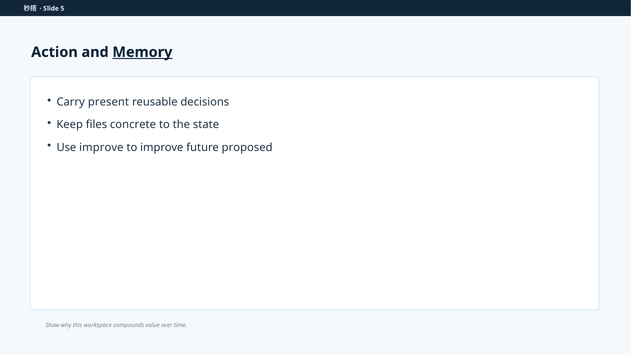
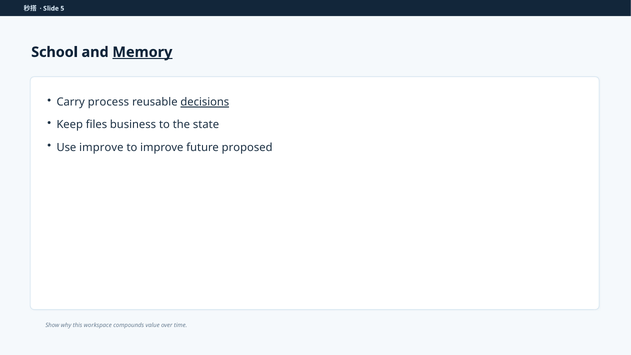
Action: Action -> School (55, 52)
present: present -> process (108, 102)
decisions underline: none -> present (205, 102)
concrete: concrete -> business (133, 125)
